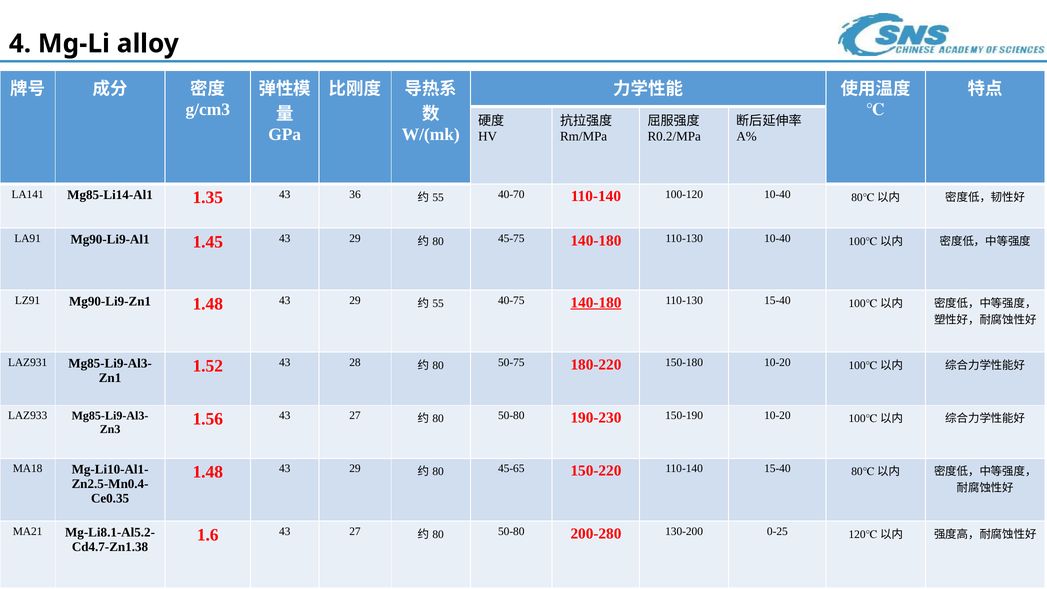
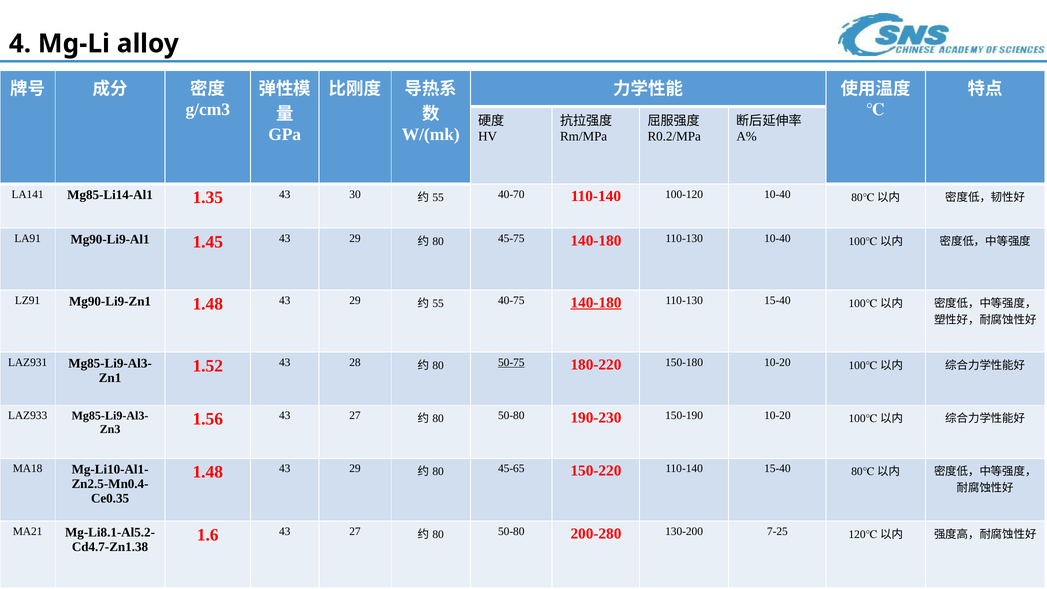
36: 36 -> 30 (355, 194)
50-75 underline: none -> present (511, 362)
0-25: 0-25 -> 7-25 (777, 531)
